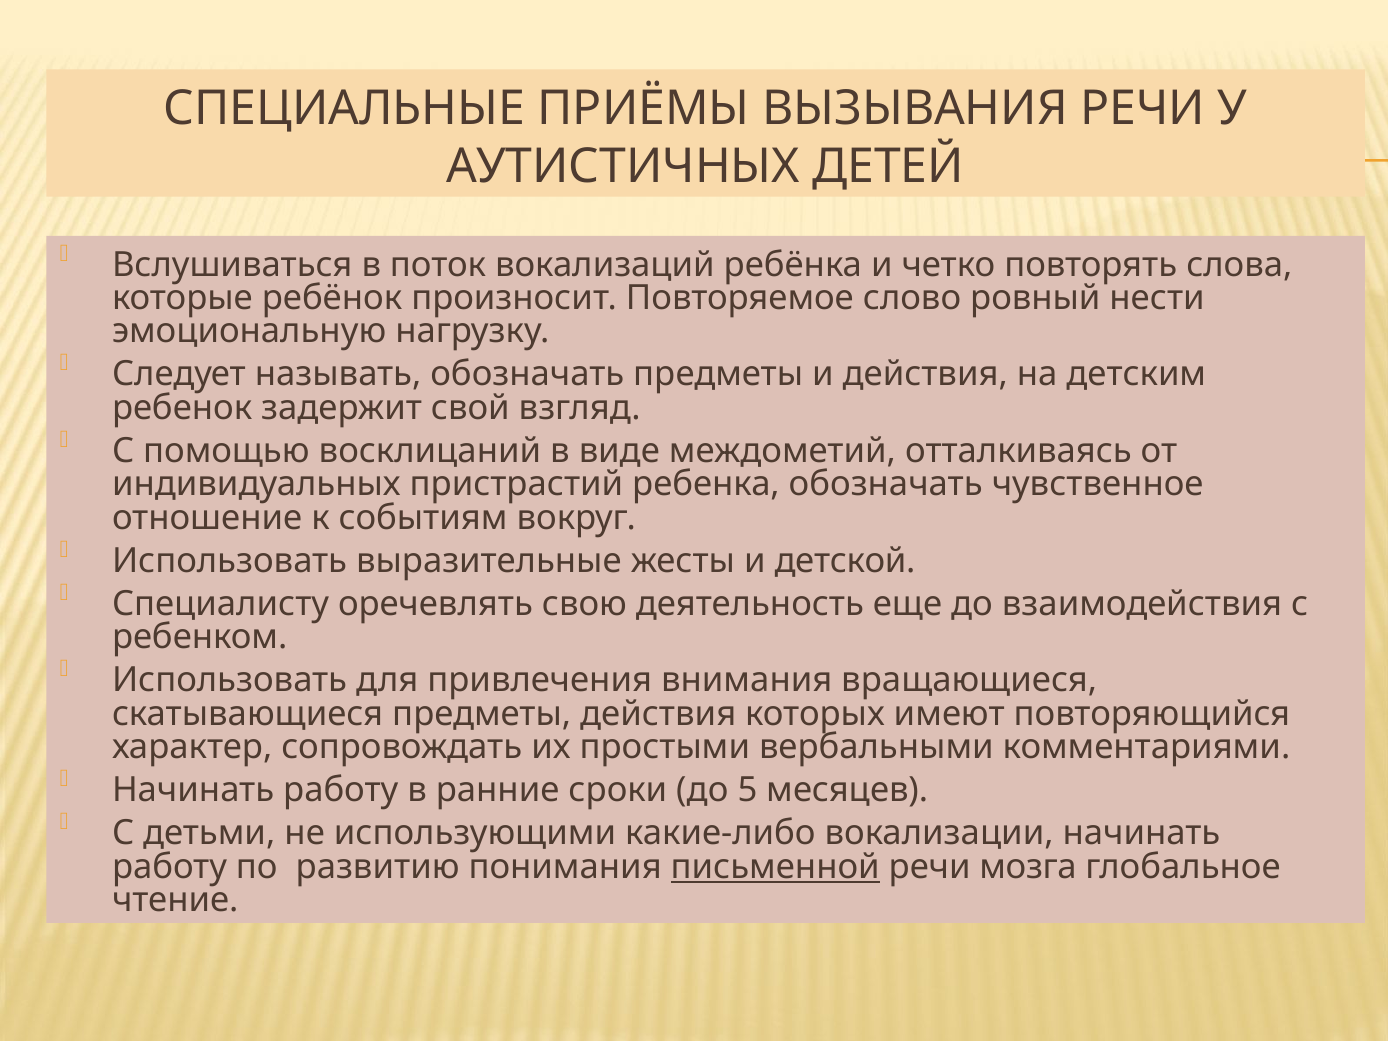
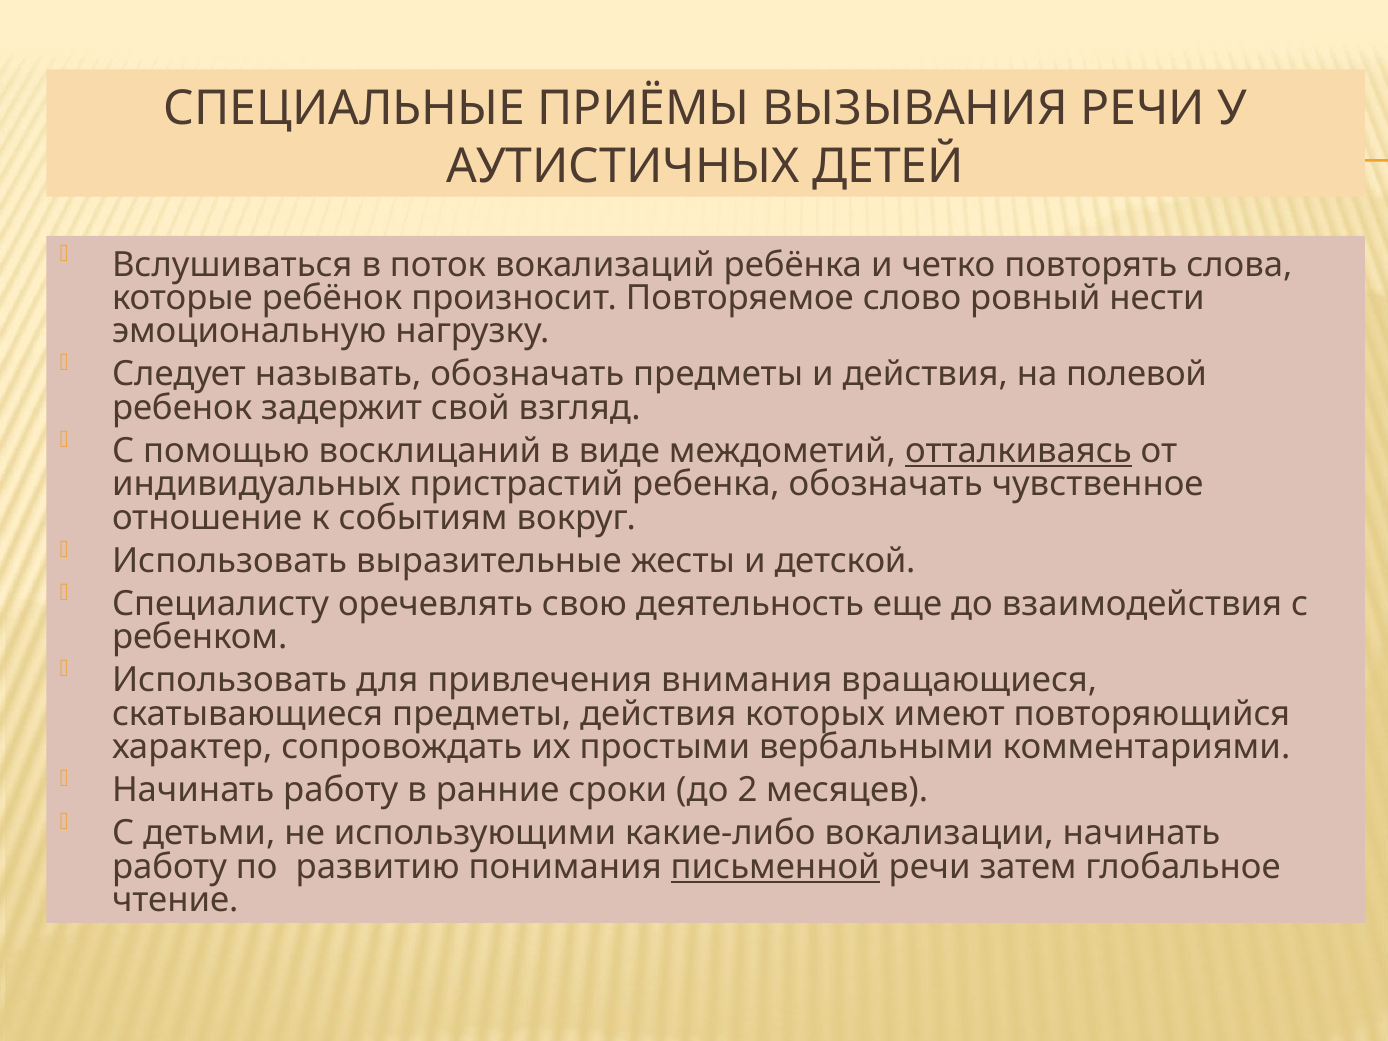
детским: детским -> полевой (1136, 374)
отталкиваясь underline: none -> present (1018, 451)
5: 5 -> 2 (747, 790)
мозга: мозга -> затем (1028, 867)
